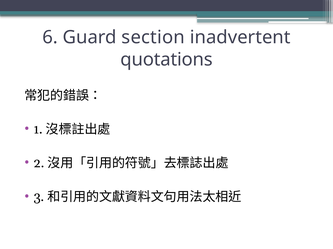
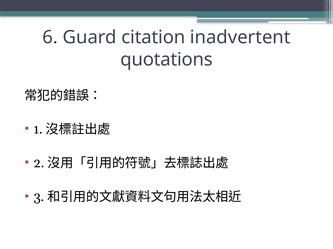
section: section -> citation (153, 37)
